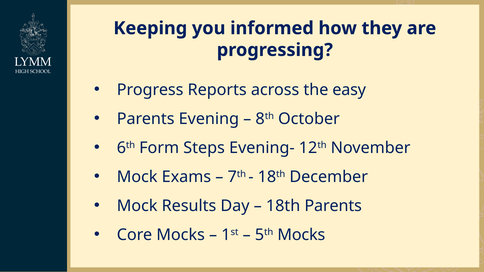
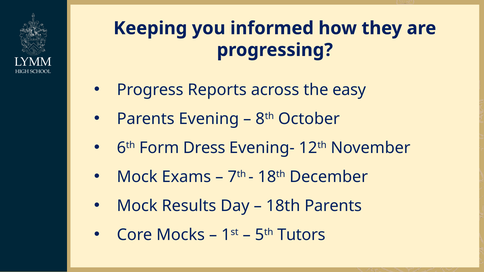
Steps: Steps -> Dress (204, 148)
5th Mocks: Mocks -> Tutors (301, 235)
